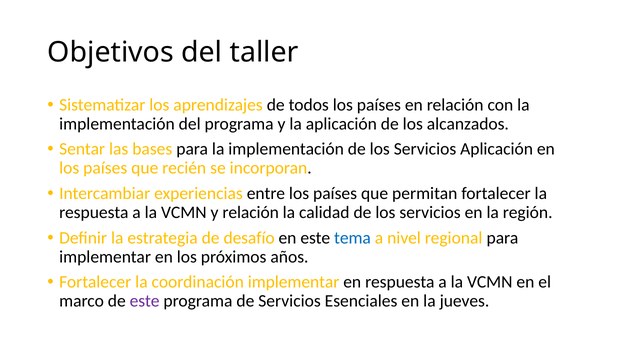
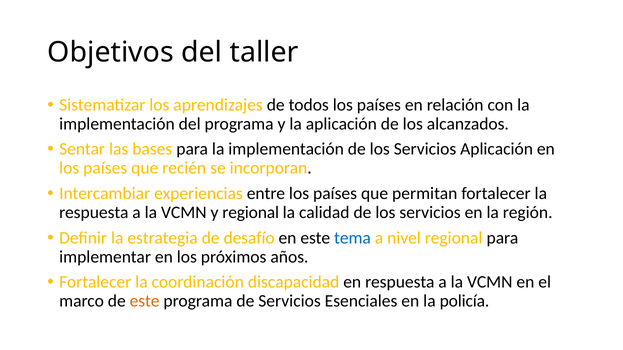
y relación: relación -> regional (251, 213)
coordinación implementar: implementar -> discapacidad (294, 283)
este colour: purple -> orange (145, 301)
jueves: jueves -> policía (465, 301)
